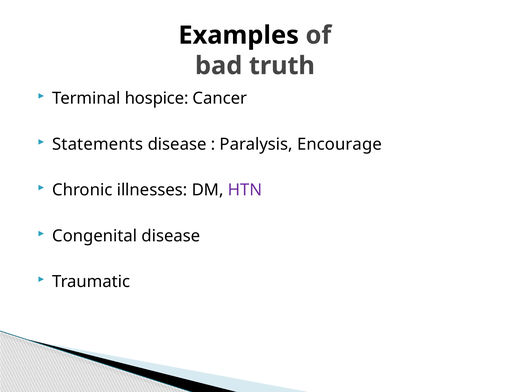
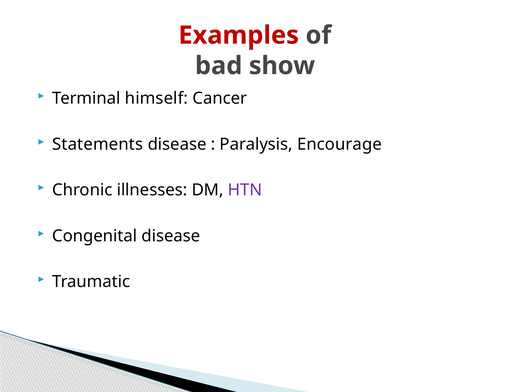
Examples colour: black -> red (239, 35)
truth: truth -> show (282, 66)
hospice: hospice -> himself (156, 98)
